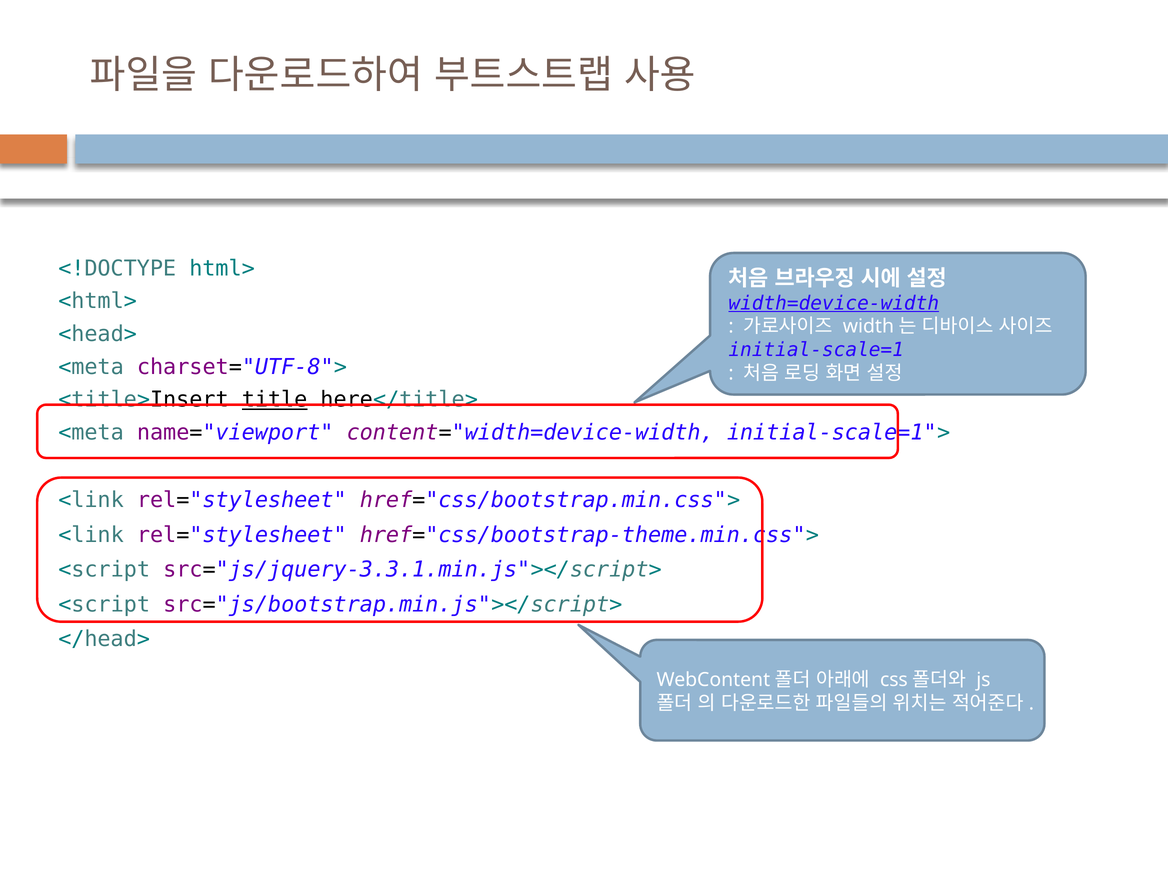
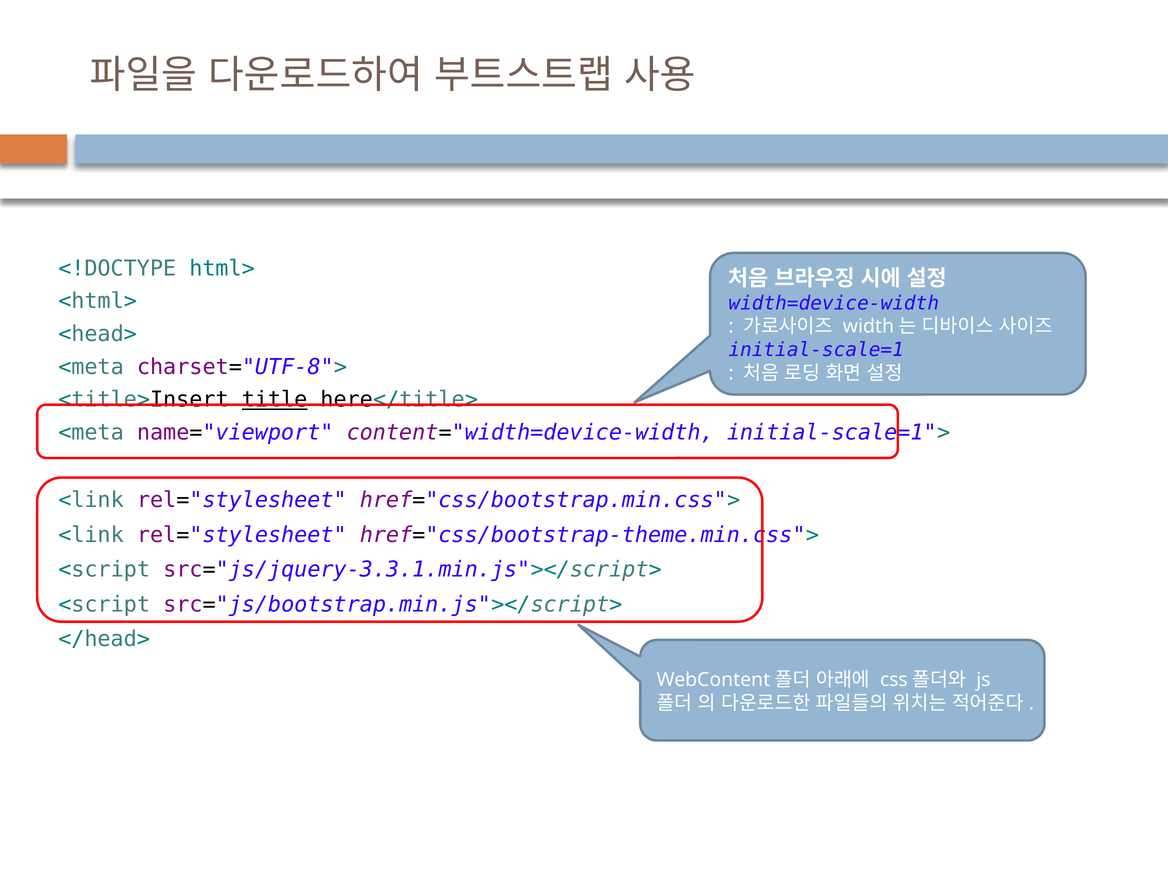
width=device-width underline: present -> none (834, 303)
